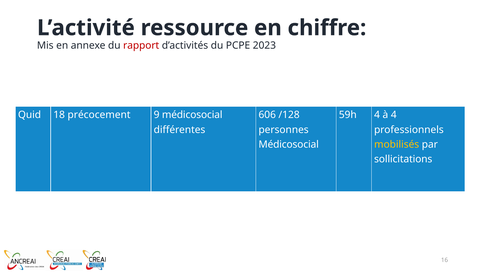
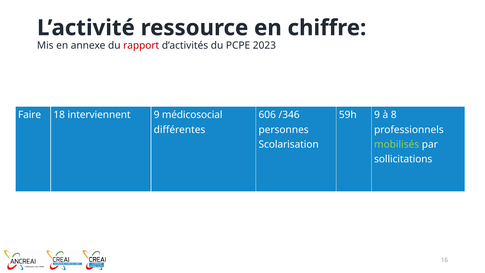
Quid: Quid -> Faire (30, 115)
précocement: précocement -> interviennent (99, 115)
/128: /128 -> /346 (289, 115)
59h 4: 4 -> 9 (377, 115)
à 4: 4 -> 8 (394, 115)
Médicosocial: Médicosocial -> Scolarisation (289, 144)
mobilisés colour: yellow -> light green (397, 144)
